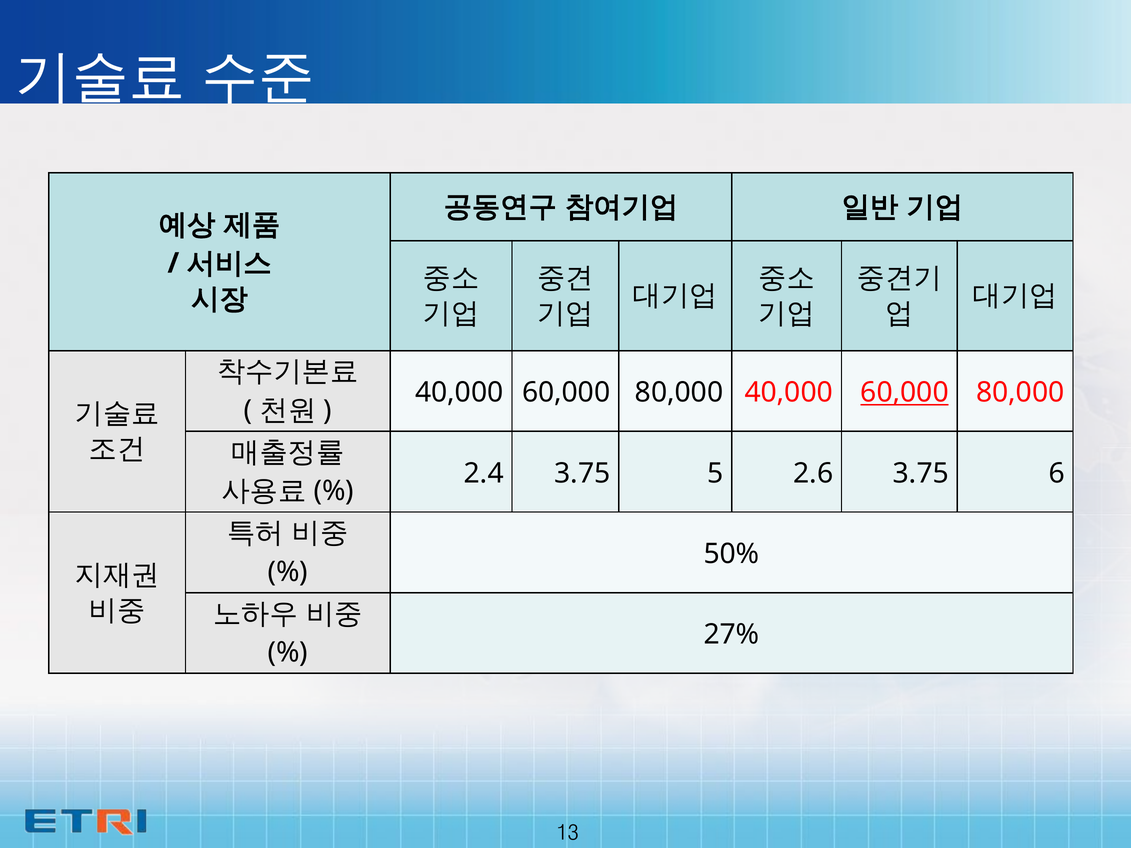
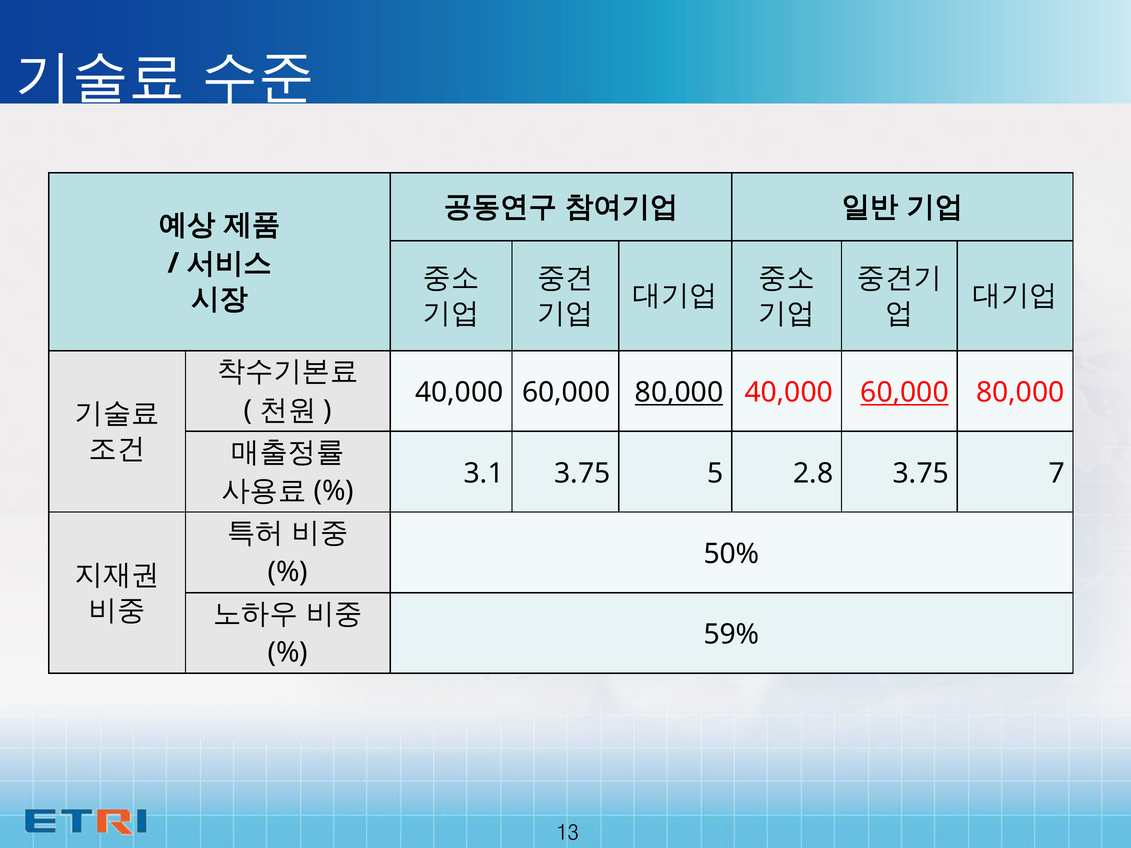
80,000 underline: none -> present (679, 393)
2.4: 2.4 -> 3.1 (484, 473)
2.6: 2.6 -> 2.8 (813, 473)
6: 6 -> 7 (1057, 473)
27%: 27% -> 59% (732, 635)
